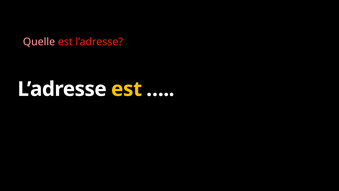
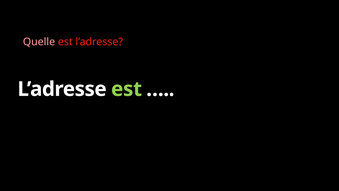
est colour: yellow -> light green (127, 89)
